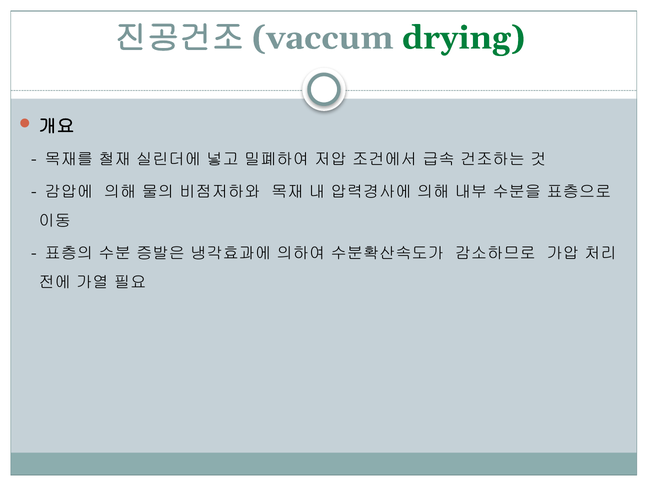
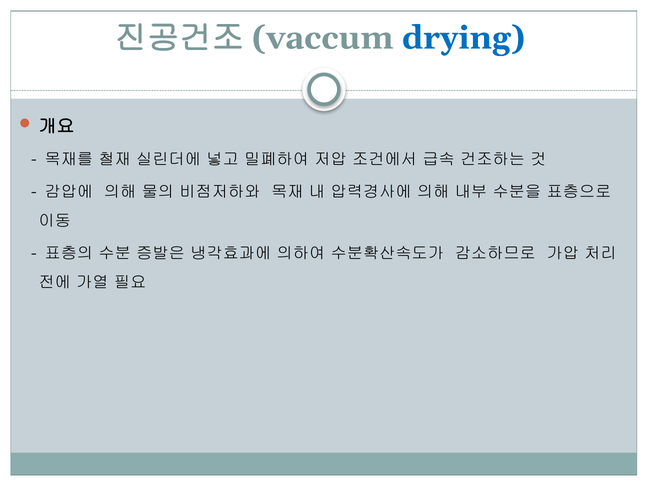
drying colour: green -> blue (463, 38)
